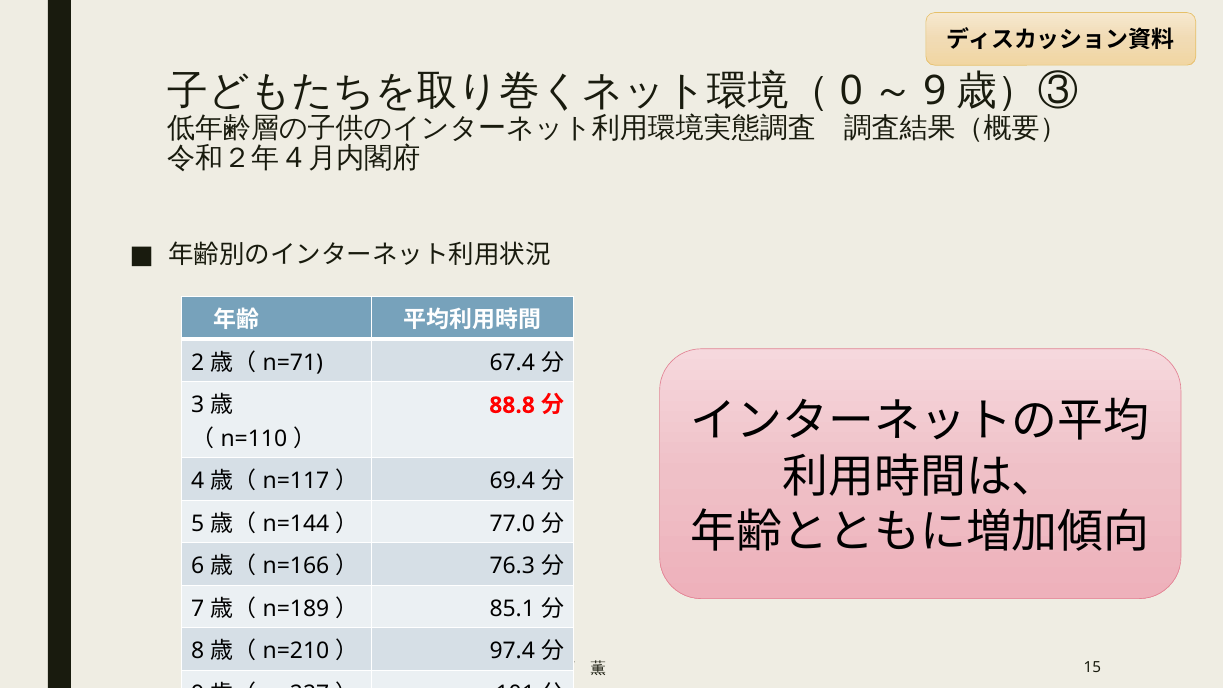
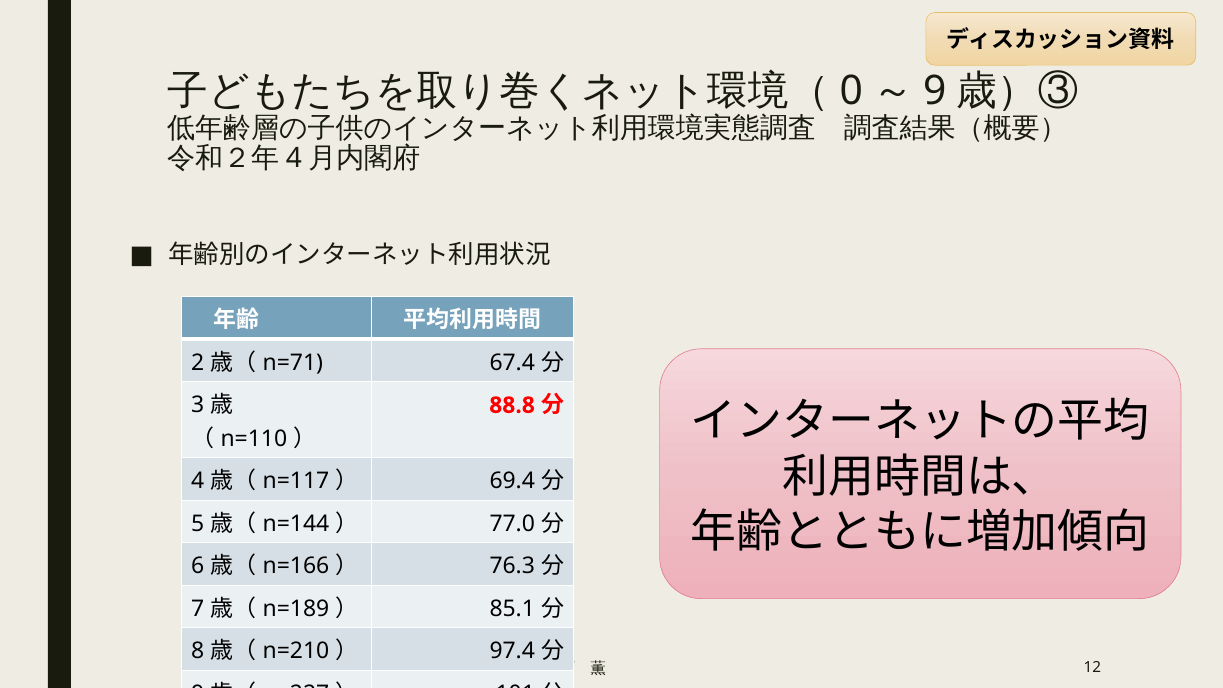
15: 15 -> 12 (1092, 667)
